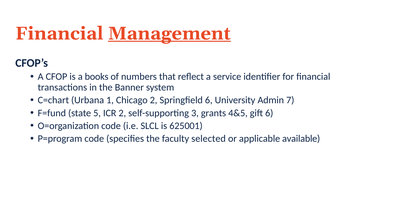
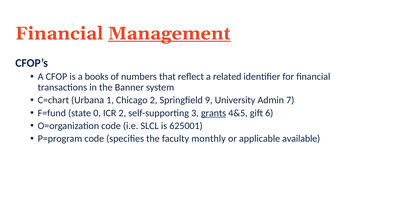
service: service -> related (227, 77)
Springfield 6: 6 -> 9 (209, 100)
5: 5 -> 0 (97, 113)
grants underline: none -> present (214, 113)
selected: selected -> monthly (209, 139)
